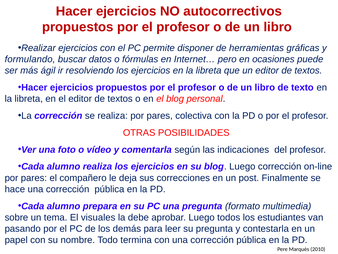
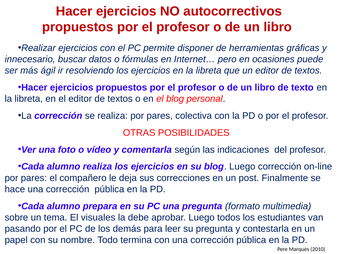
formulando: formulando -> innecesario (30, 59)
